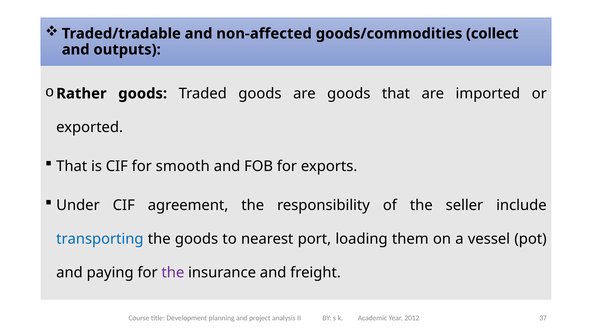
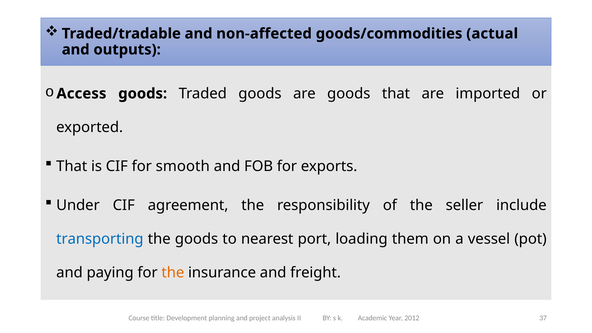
collect: collect -> actual (492, 34)
Rather: Rather -> Access (81, 94)
the colour: purple -> orange (173, 272)
